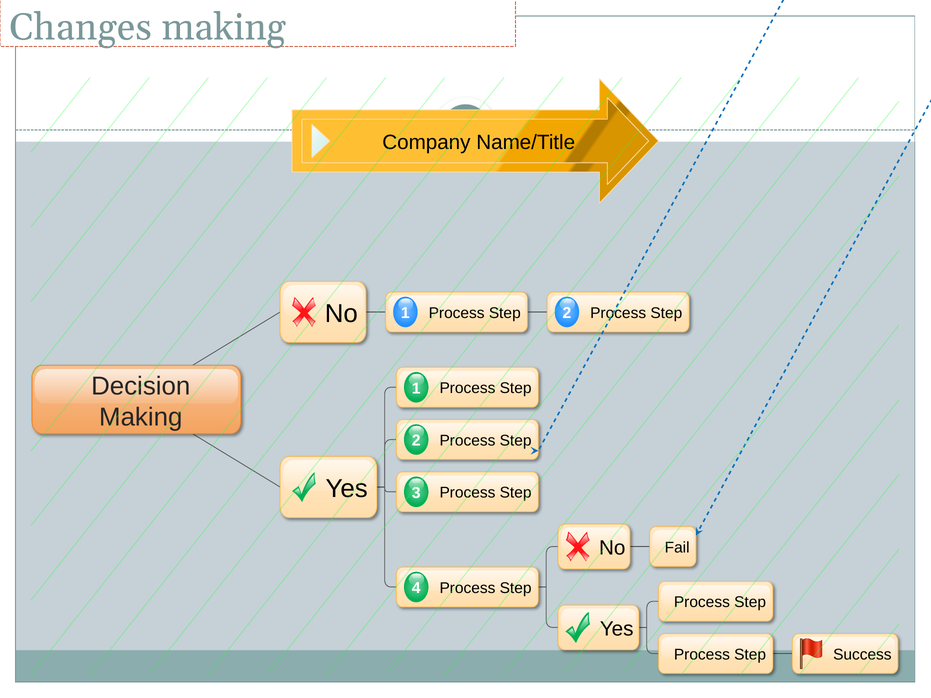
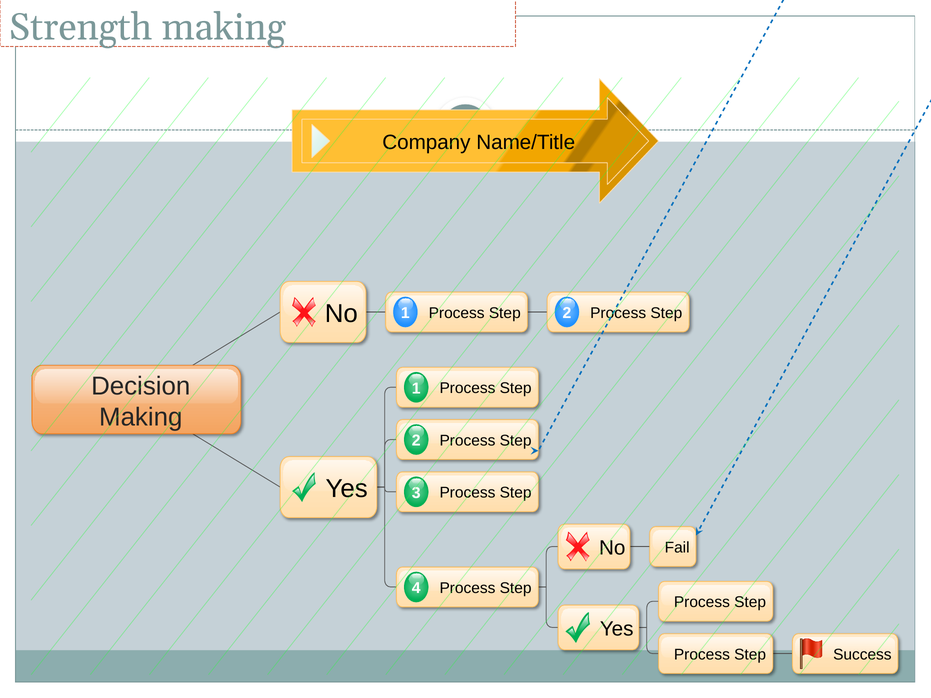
Changes: Changes -> Strength (81, 27)
